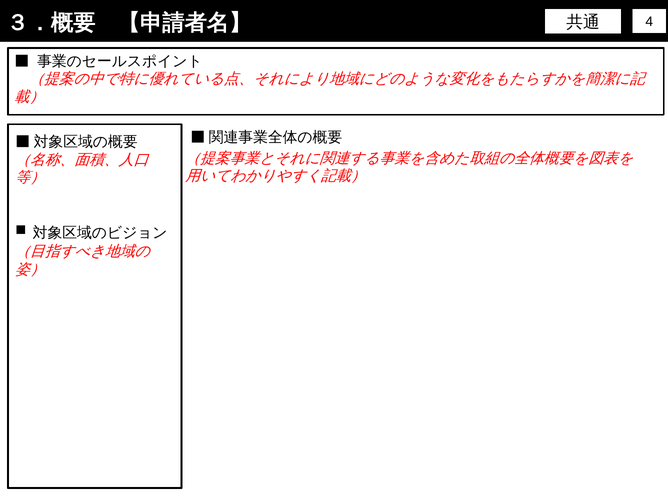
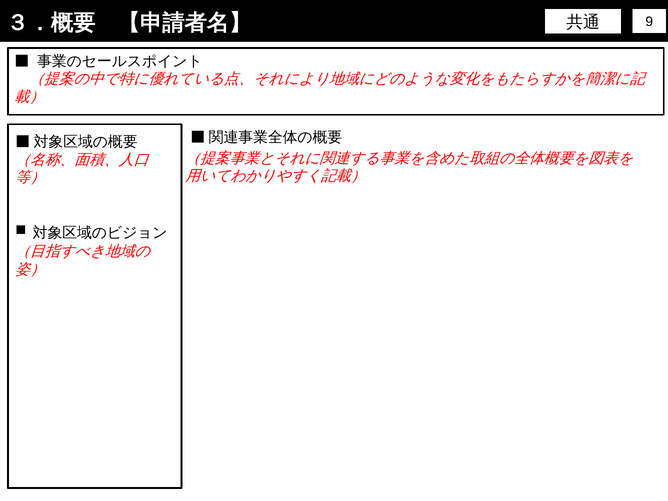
4: 4 -> 9 (649, 22)
